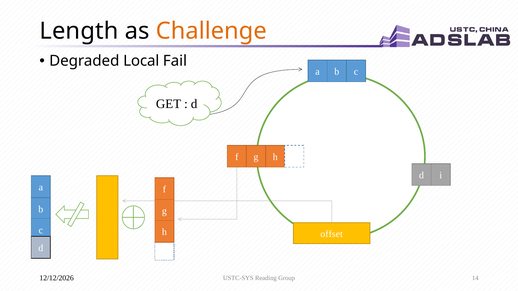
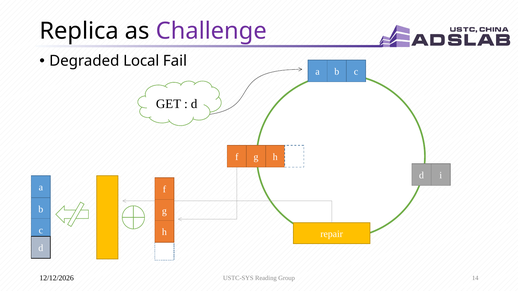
Length: Length -> Replica (79, 31)
Challenge colour: orange -> purple (211, 31)
offset: offset -> repair (332, 234)
